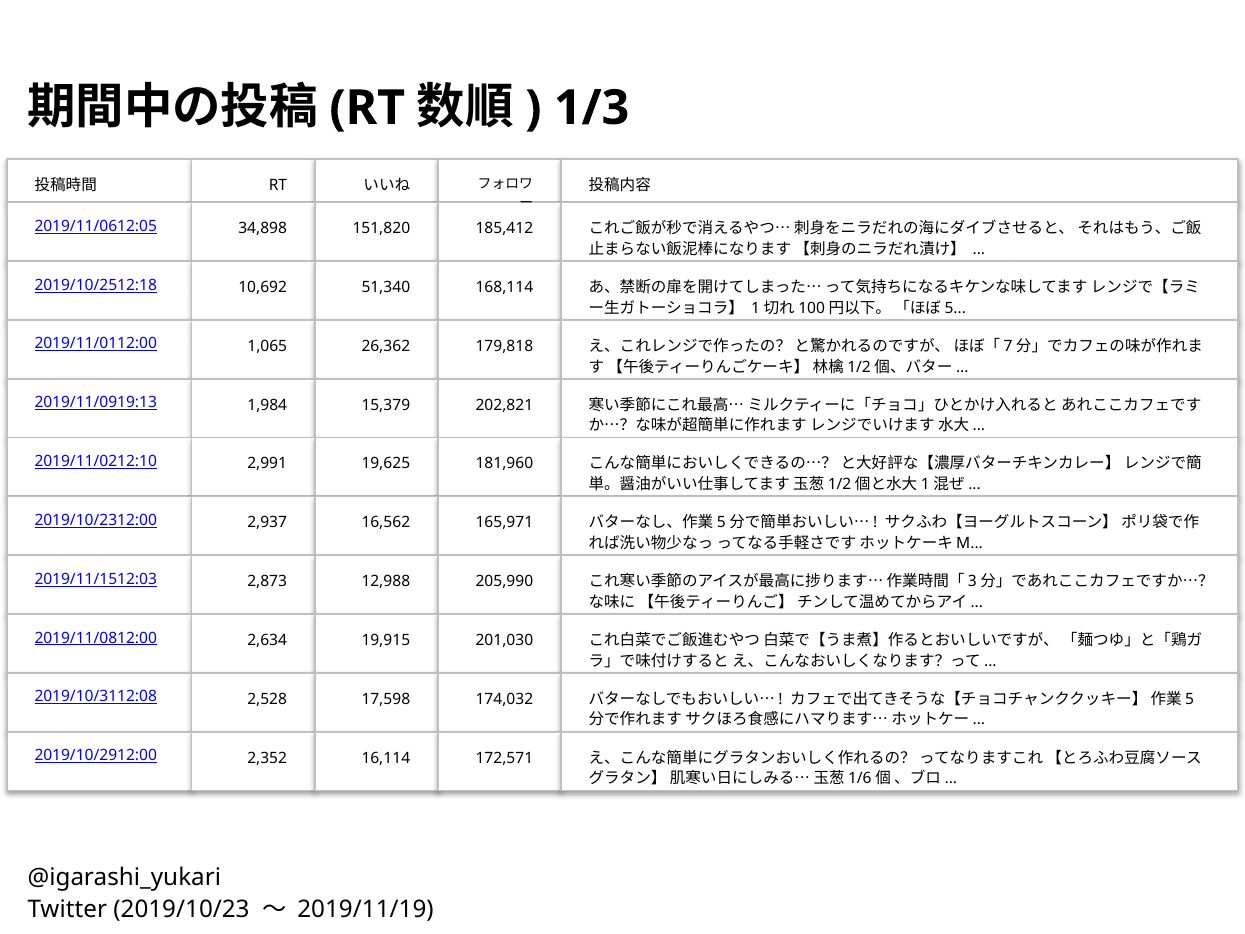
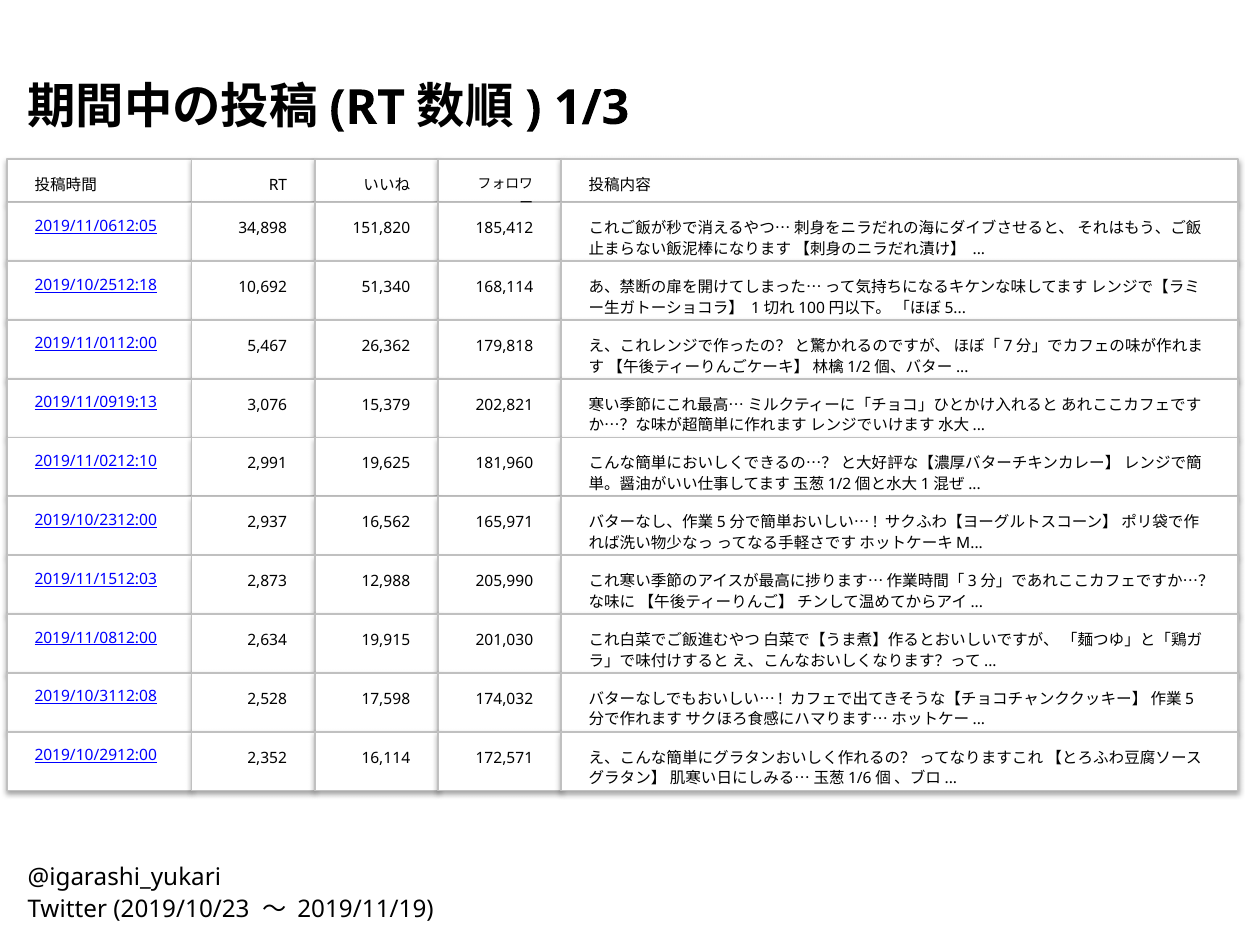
1,065: 1,065 -> 5,467 (267, 346)
1,984: 1,984 -> 3,076 (267, 405)
